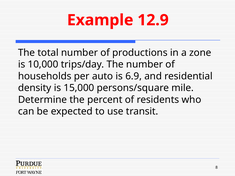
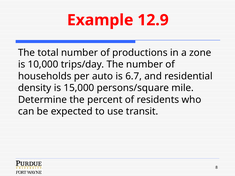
6.9: 6.9 -> 6.7 (134, 76)
